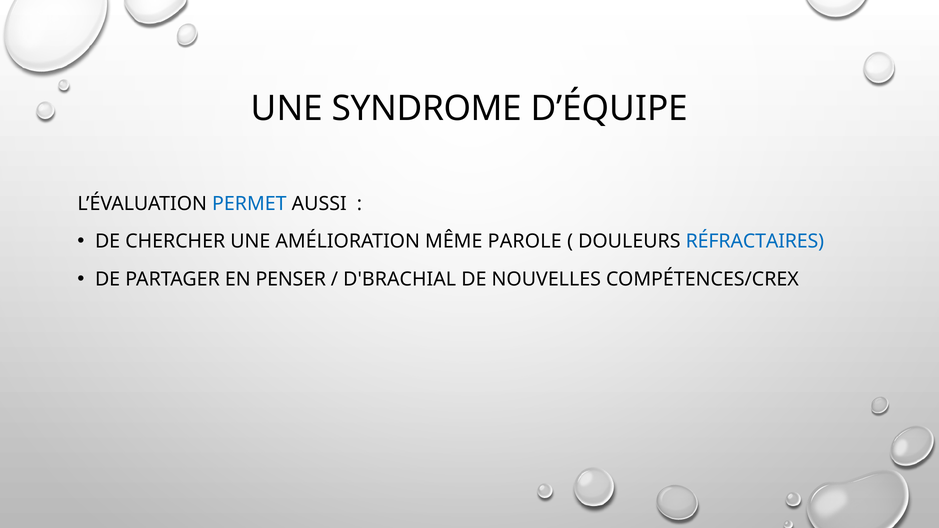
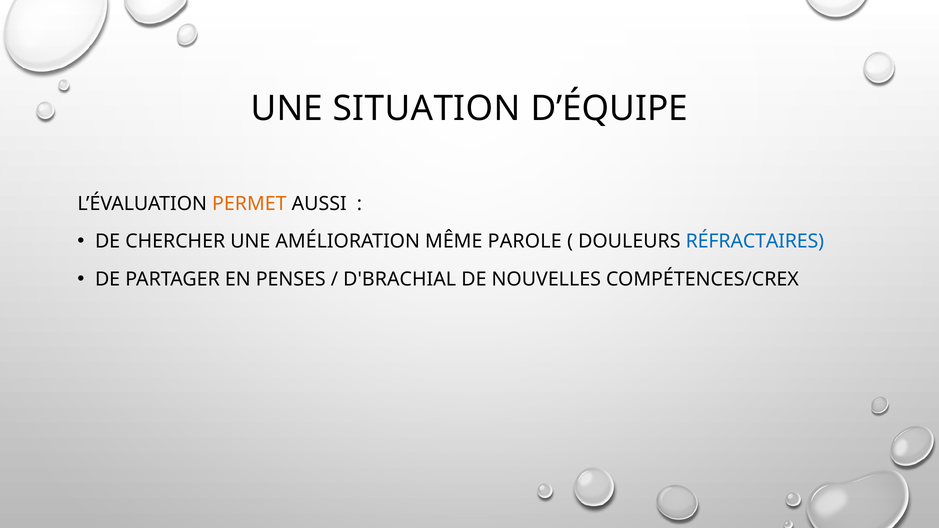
SYNDROME: SYNDROME -> SITUATION (427, 109)
PERMET colour: blue -> orange (249, 204)
PENSER: PENSER -> PENSES (291, 280)
